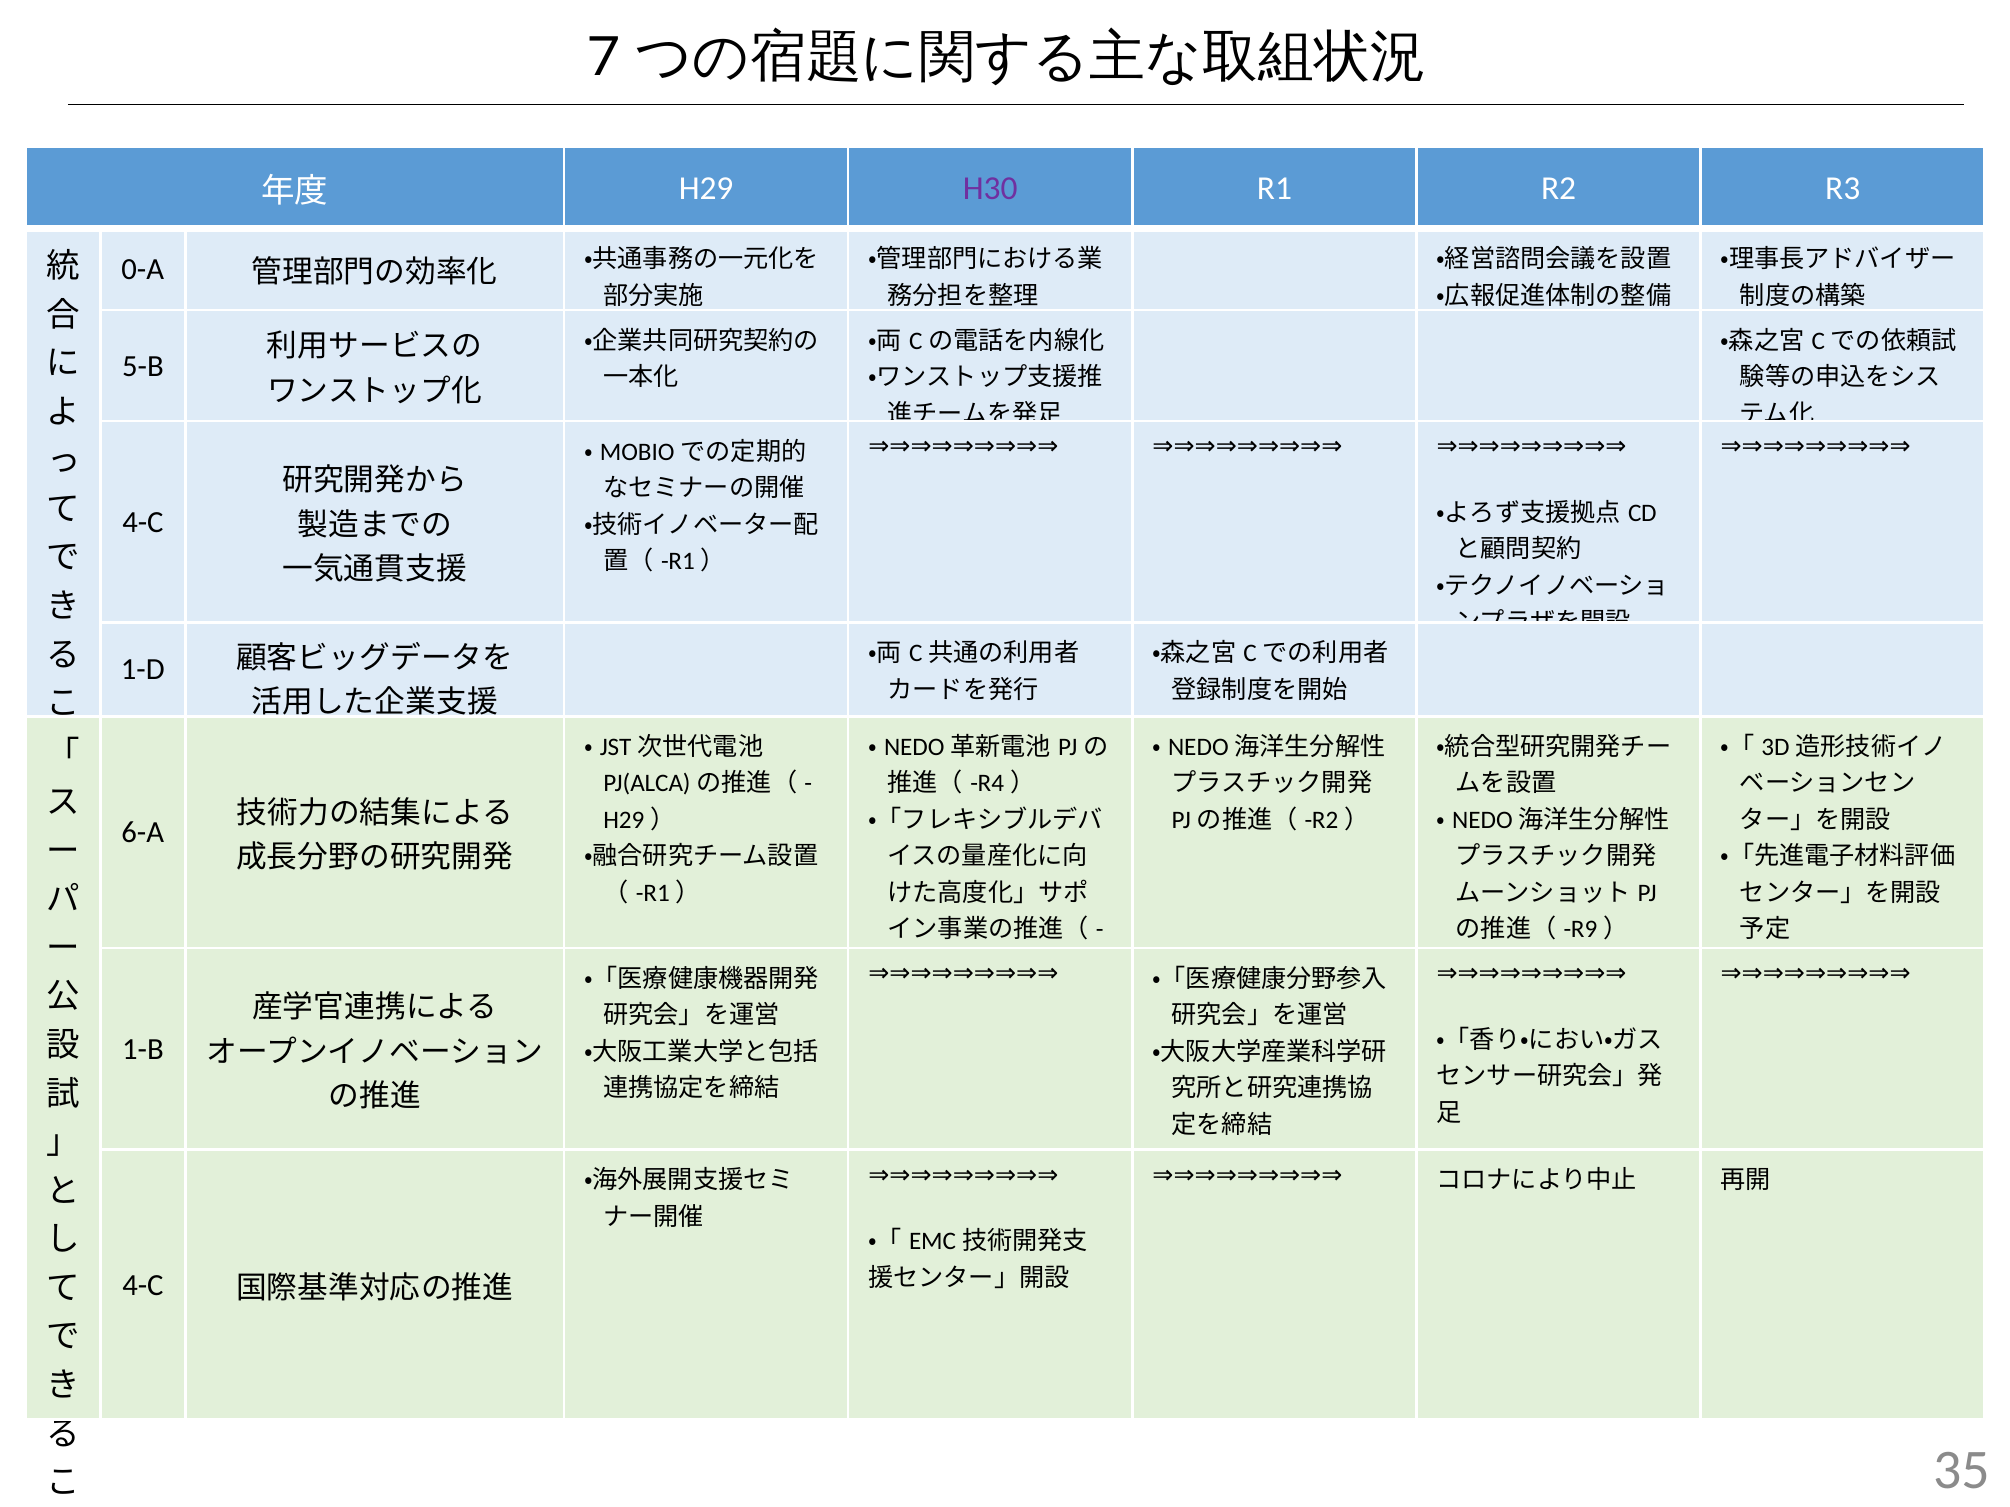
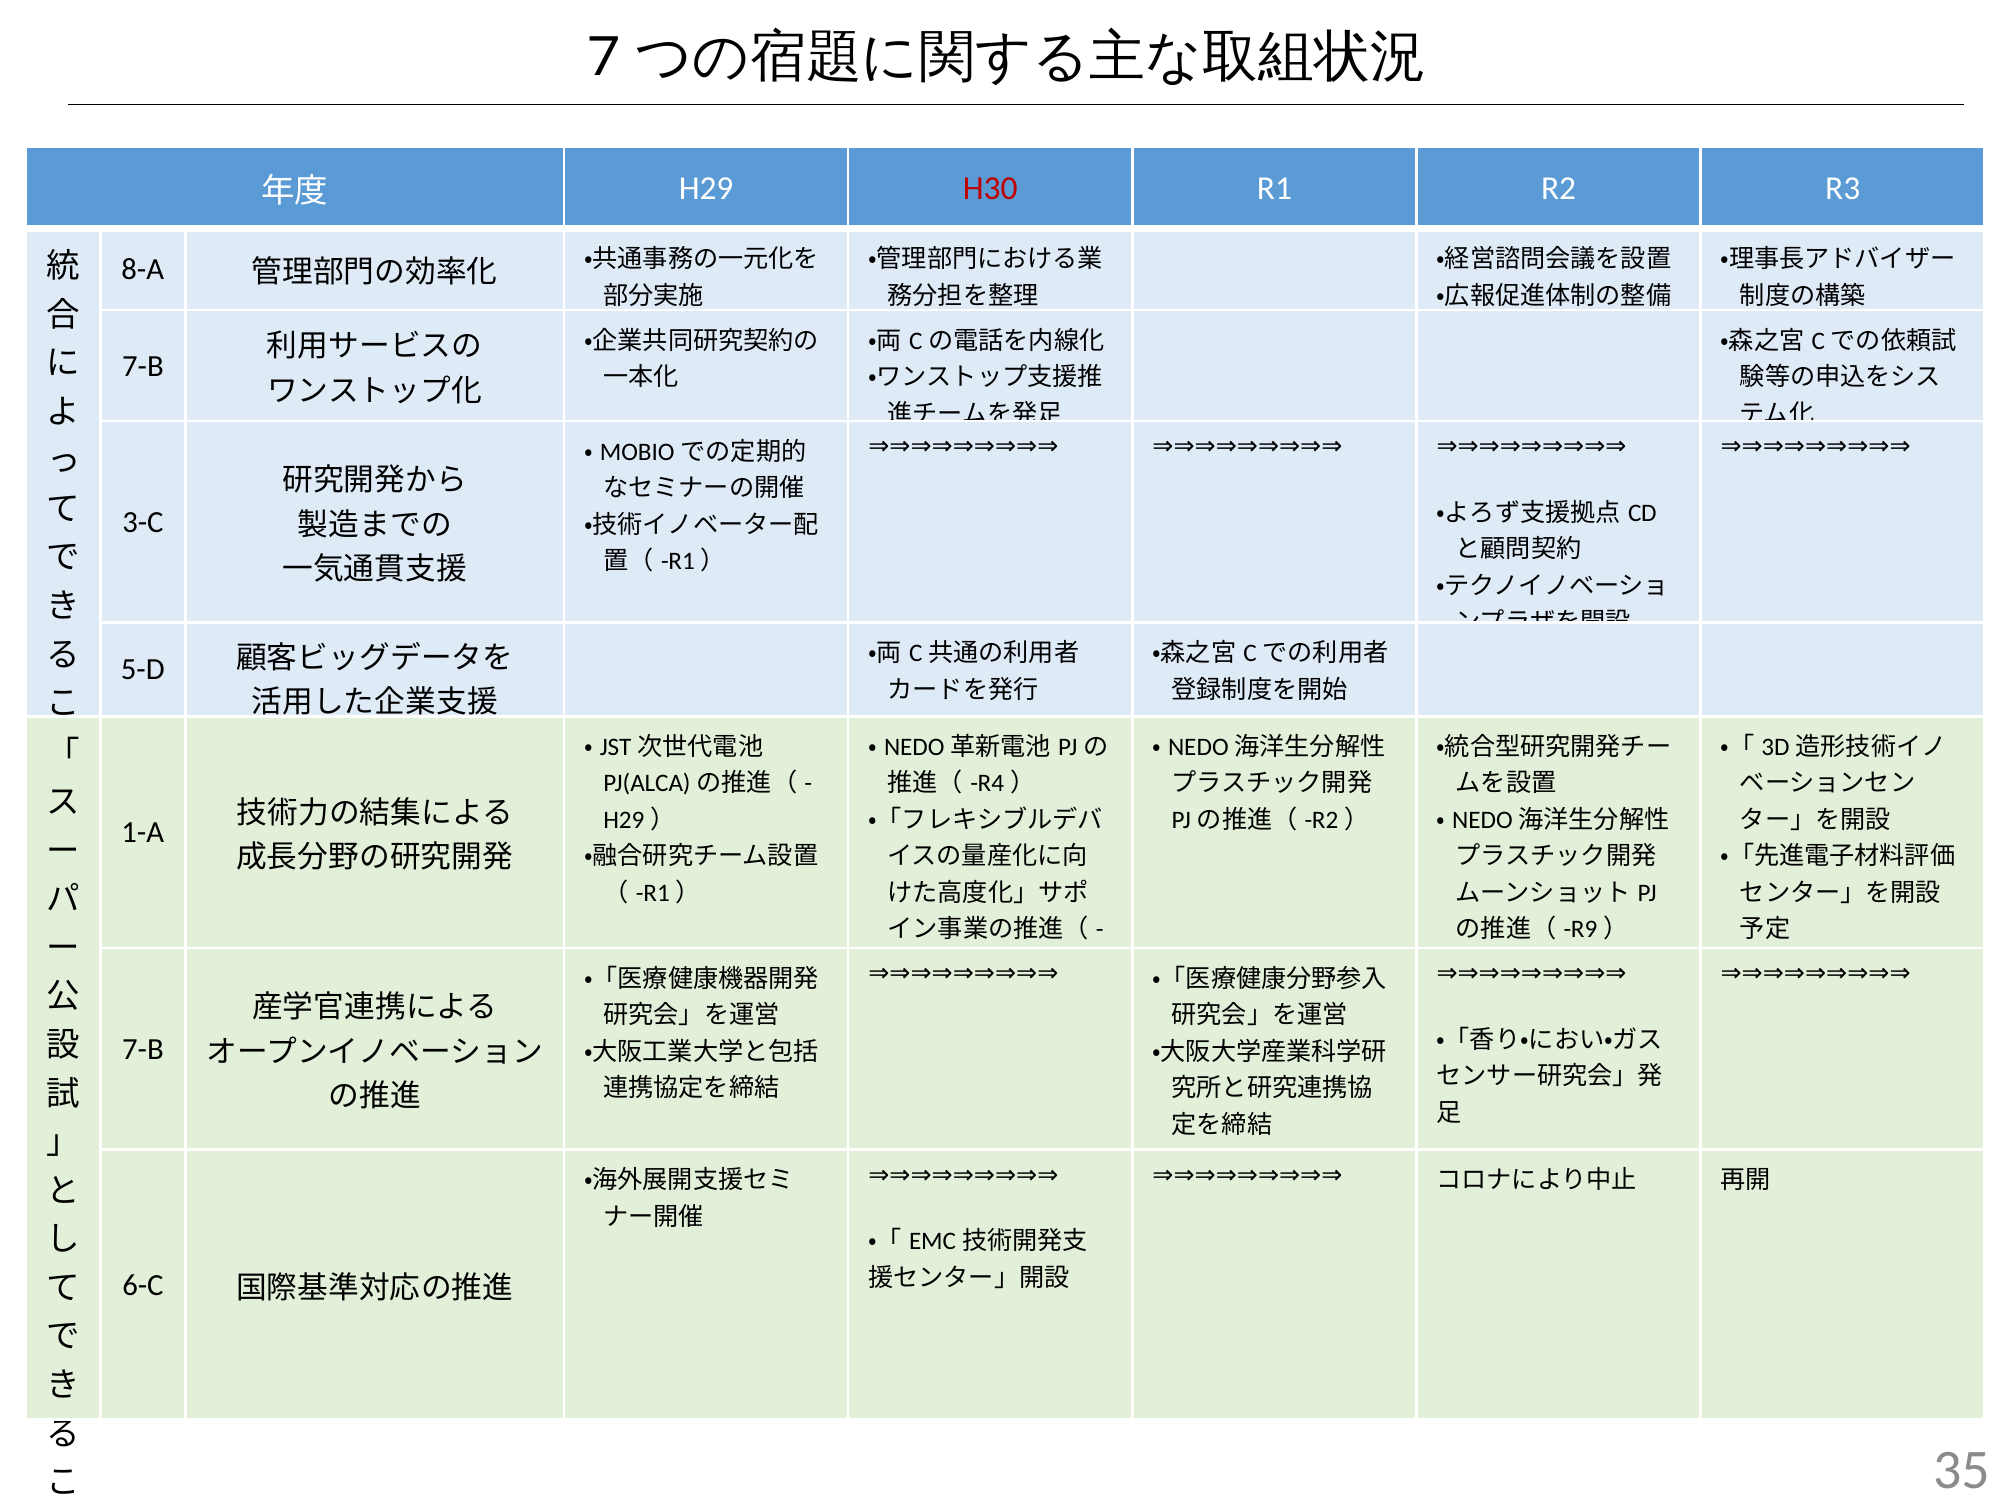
H30 colour: purple -> red (990, 188)
0-A: 0-A -> 8-A (143, 270)
5-B: 5-B -> 7-B (143, 366)
4-C: 4-C -> 3-C (143, 522)
1-D: 1-D -> 5-D (143, 670)
6-A: 6-A -> 1-A (143, 833)
1-B: 1-B -> 7-B (143, 1050)
4-C: 4-C -> 6-C (143, 1285)
